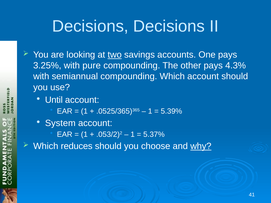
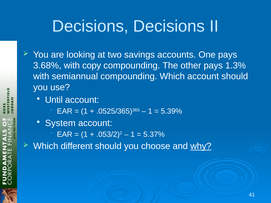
two underline: present -> none (115, 55)
3.25%: 3.25% -> 3.68% (47, 66)
pure: pure -> copy (92, 66)
4.3%: 4.3% -> 1.3% (236, 66)
reduces: reduces -> different (77, 146)
